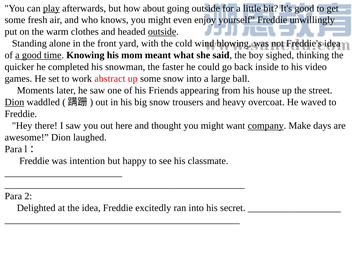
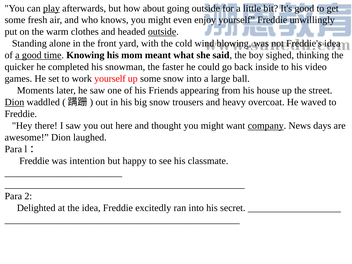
work abstract: abstract -> yourself (110, 79)
Make: Make -> News (300, 126)
